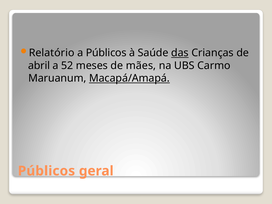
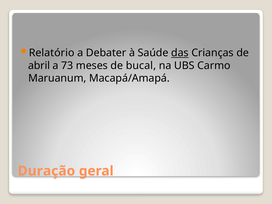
a Públicos: Públicos -> Debater (106, 53)
52: 52 -> 73 (67, 66)
mães: mães -> bucal (141, 66)
Macapá/Amapá underline: present -> none (129, 78)
Públicos: Públicos -> Duração (46, 171)
